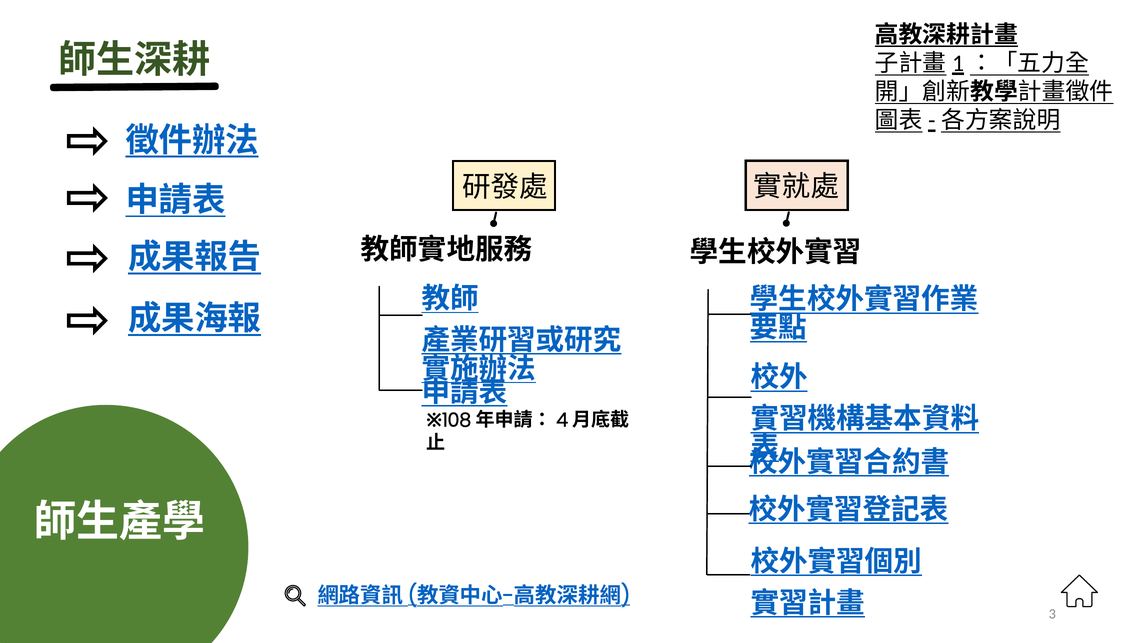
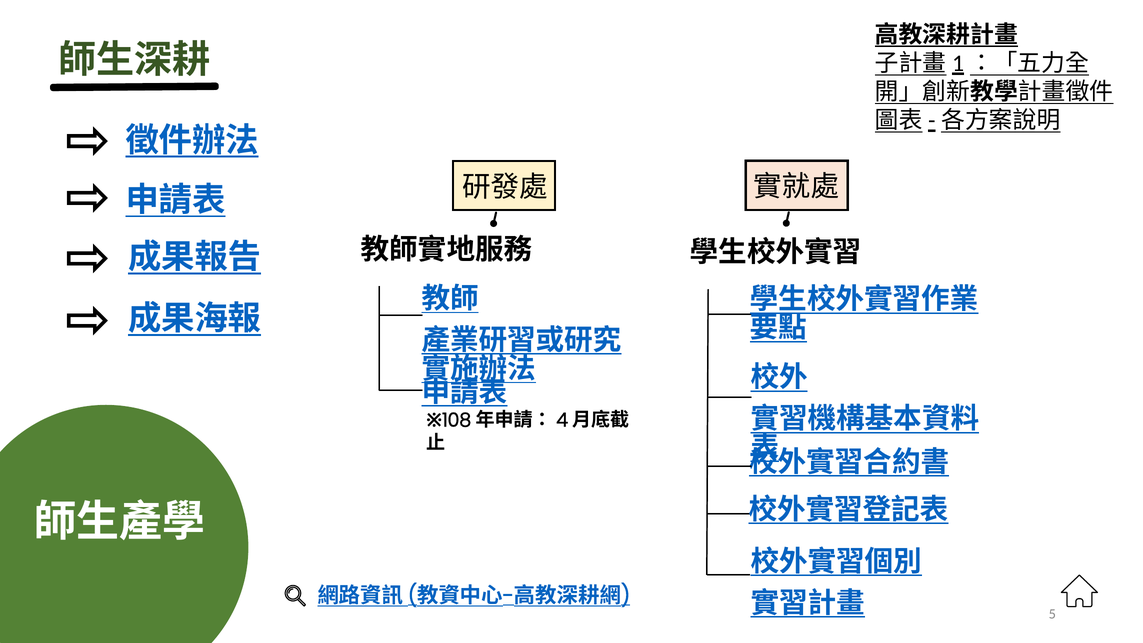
3: 3 -> 5 (1052, 614)
